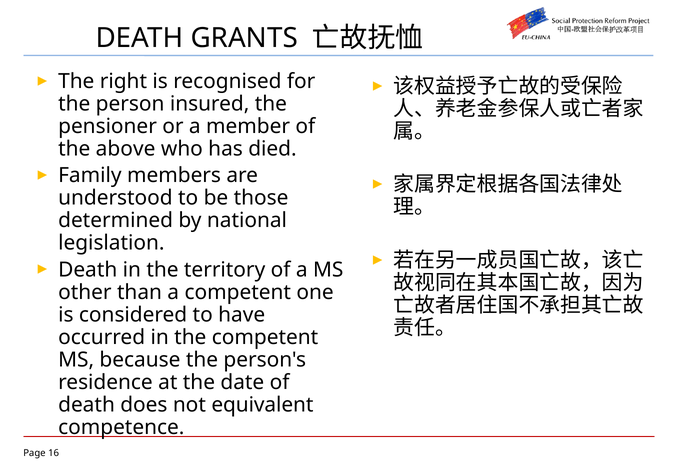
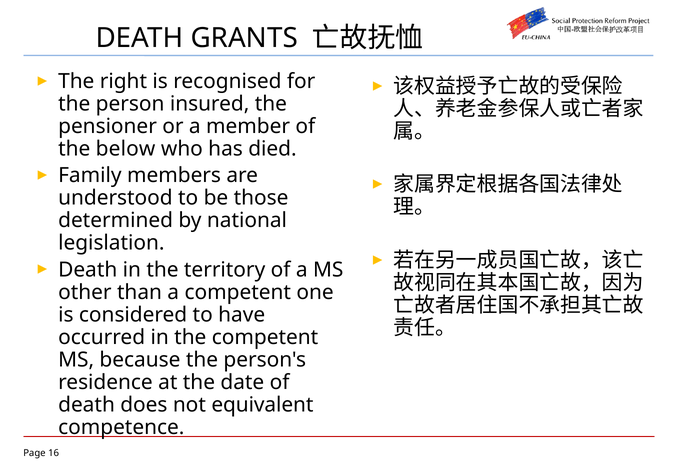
above: above -> below (126, 149)
